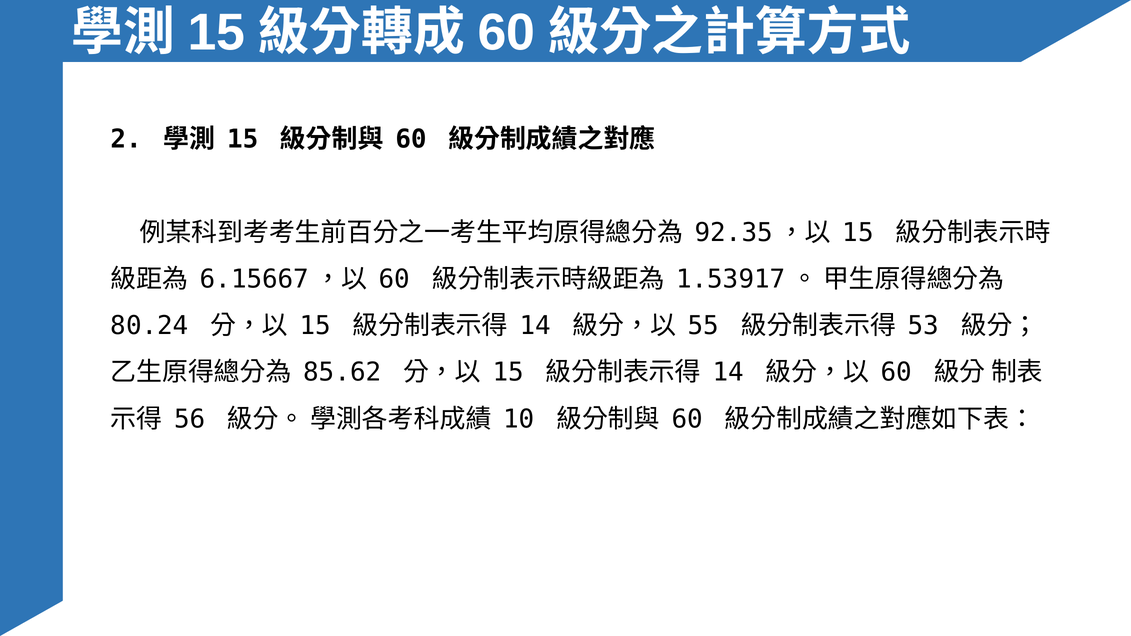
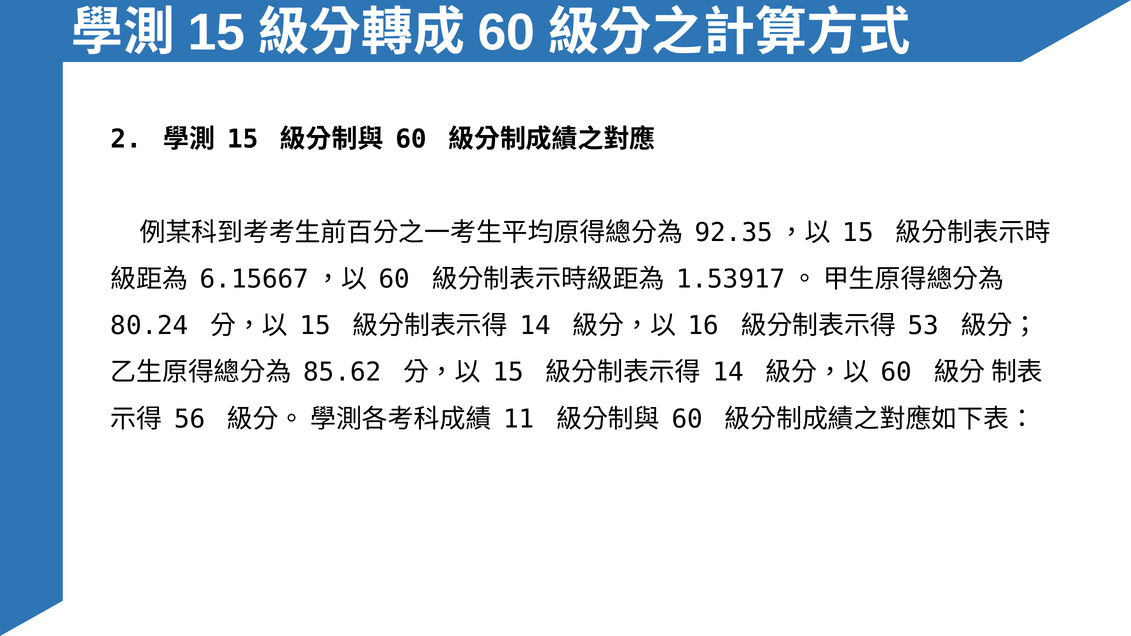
55: 55 -> 16 (703, 326)
10: 10 -> 11 (519, 419)
